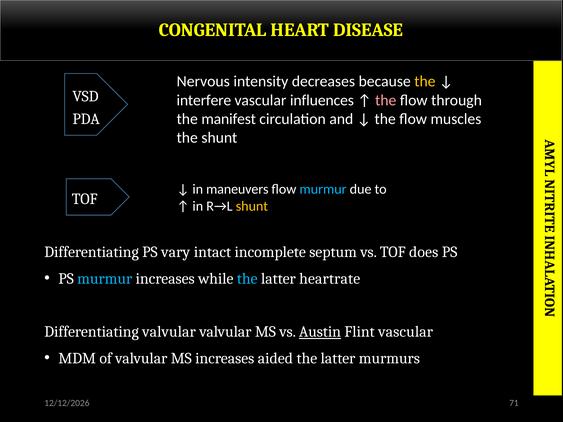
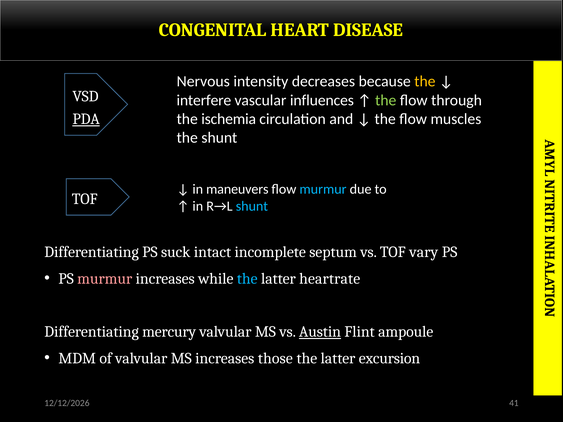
the colour: pink -> light green (386, 100)
PDA underline: none -> present (86, 119)
manifest: manifest -> ischemia (229, 119)
shunt colour: yellow -> light blue (252, 206)
vary: vary -> suck (176, 252)
does: does -> vary (424, 252)
murmur colour: light blue -> pink (105, 279)
Differentiating valvular: valvular -> mercury (169, 332)
Flint vascular: vascular -> ampoule (406, 332)
aided: aided -> those (275, 359)
murmurs: murmurs -> excursion (389, 359)
71: 71 -> 41 (514, 403)
